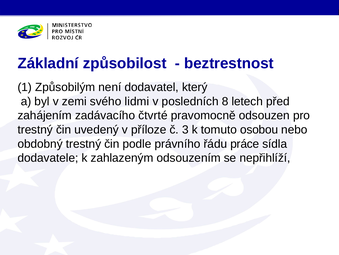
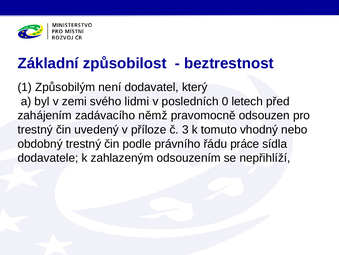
8: 8 -> 0 (225, 101)
čtvrté: čtvrté -> němž (153, 115)
osobou: osobou -> vhodný (259, 129)
